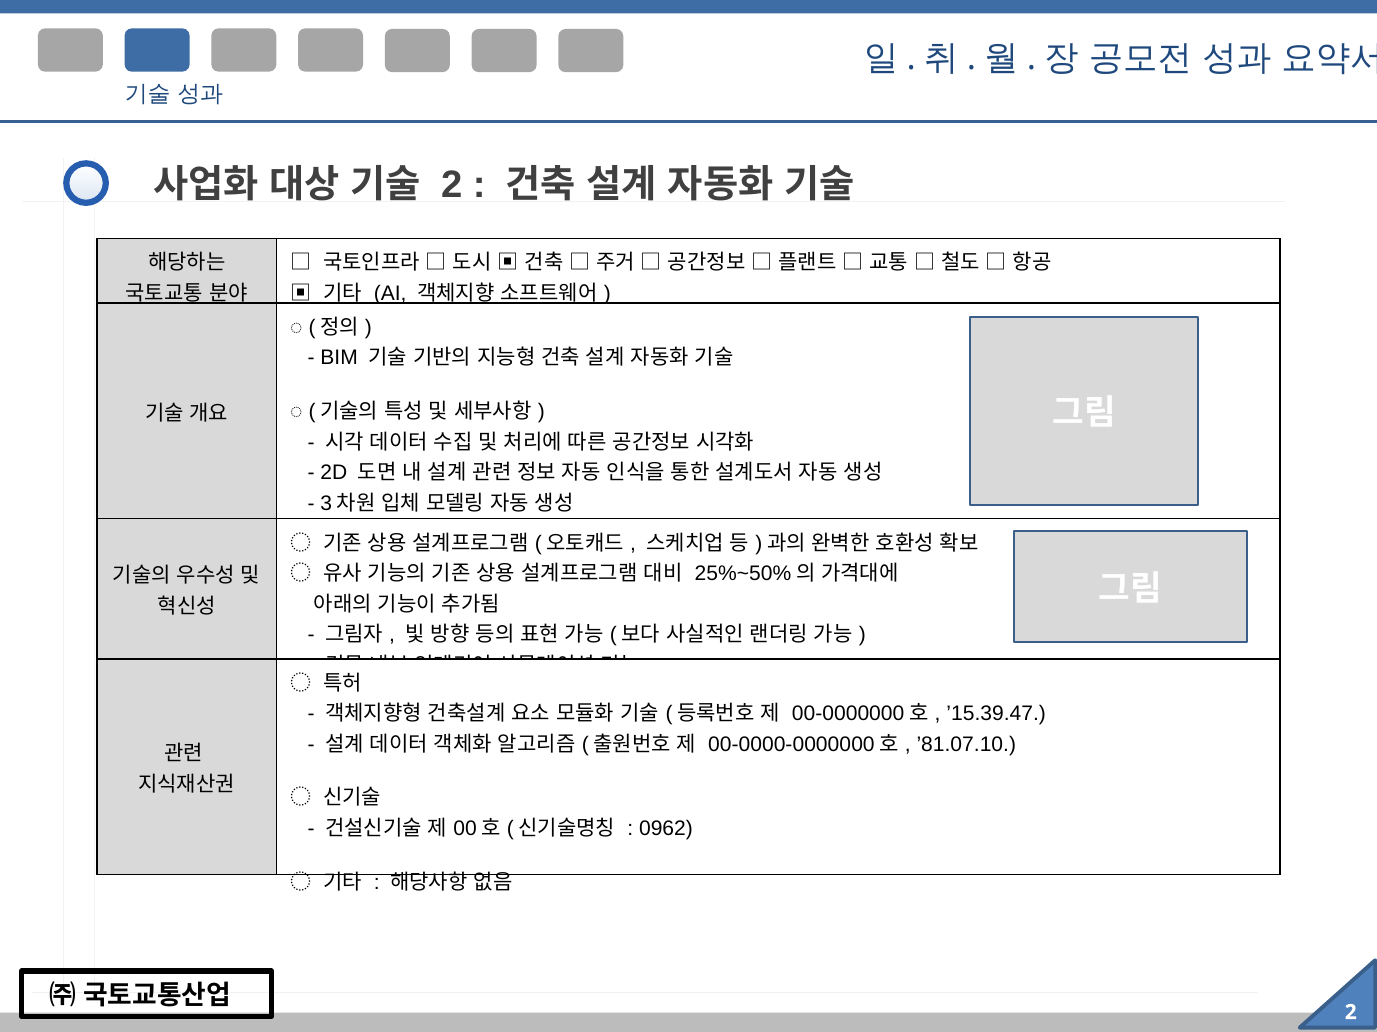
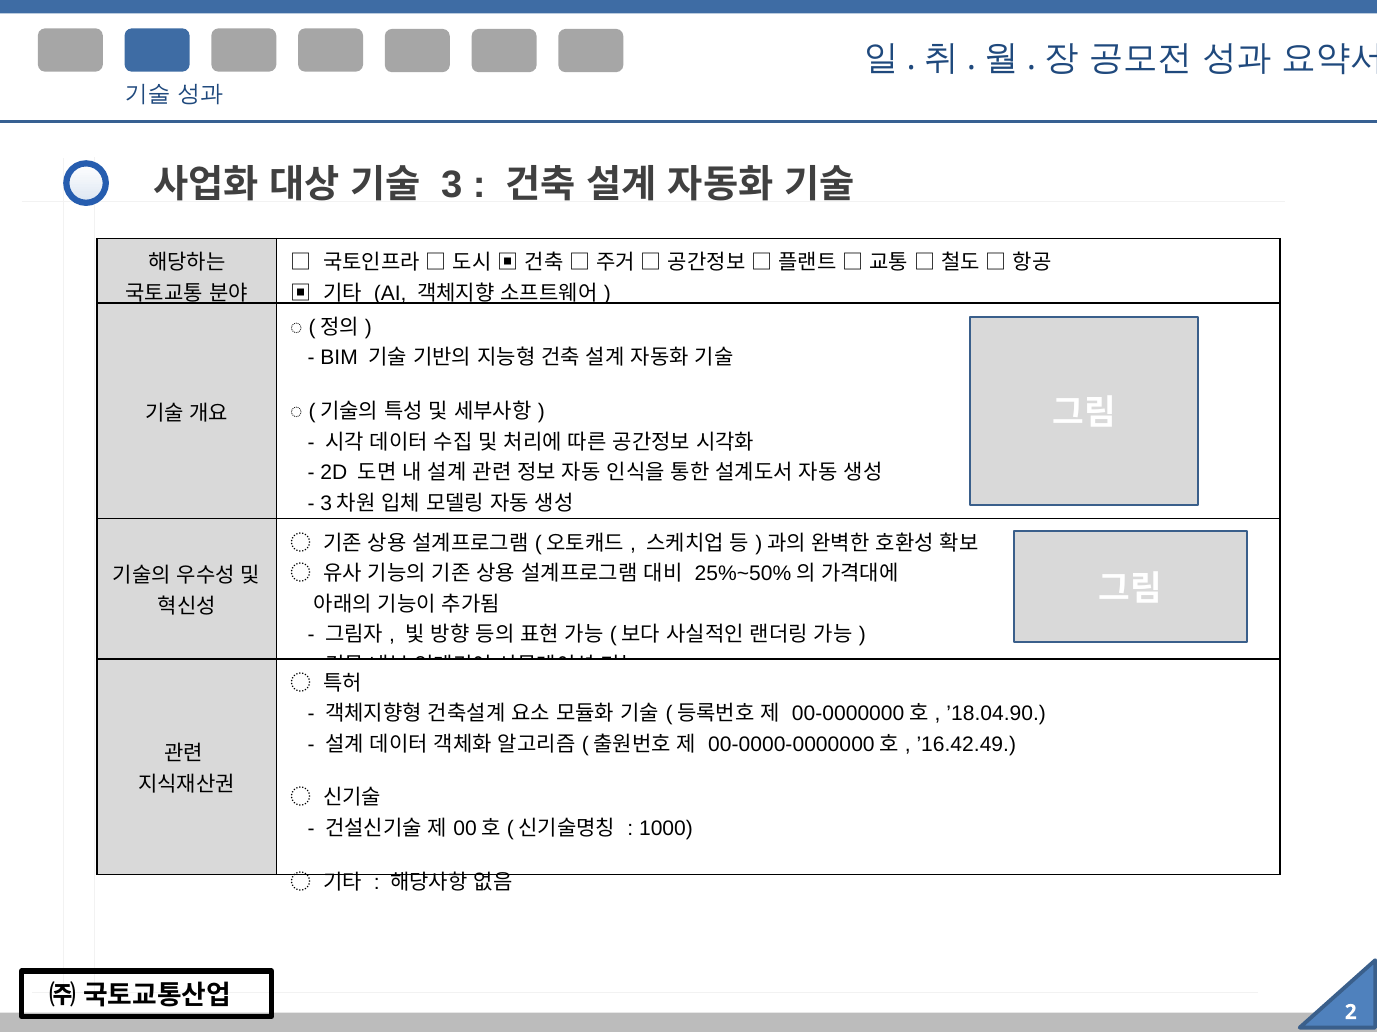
2: 2 -> 3 (452, 185)
’15.39.47: ’15.39.47 -> ’18.04.90 (996, 714)
’81.07.10: ’81.07.10 -> ’16.42.49 (966, 745)
0962: 0962 -> 1000 (666, 829)
